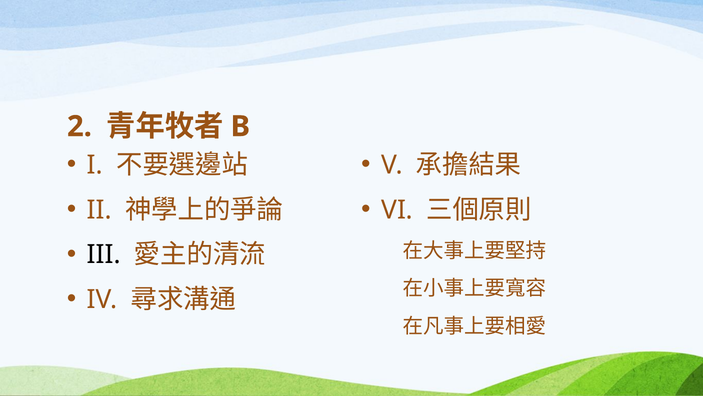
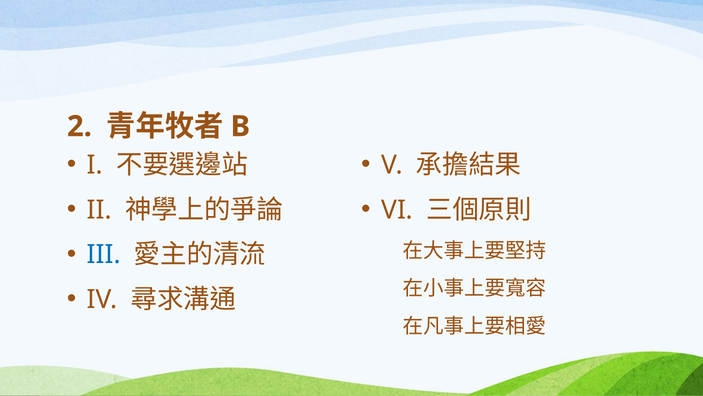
III colour: black -> blue (104, 254)
